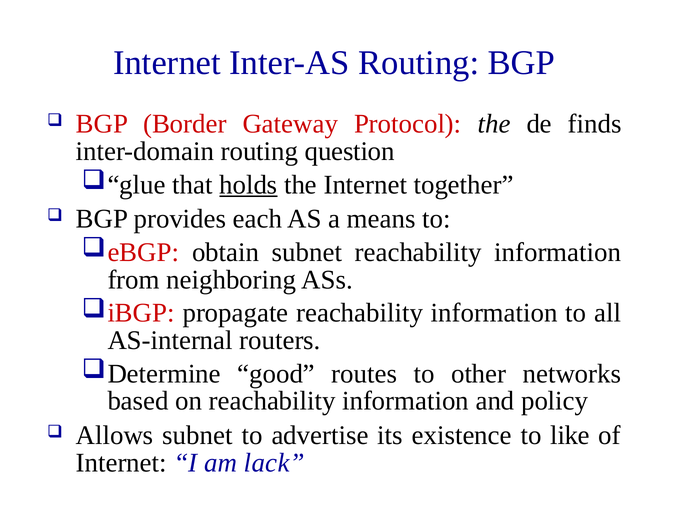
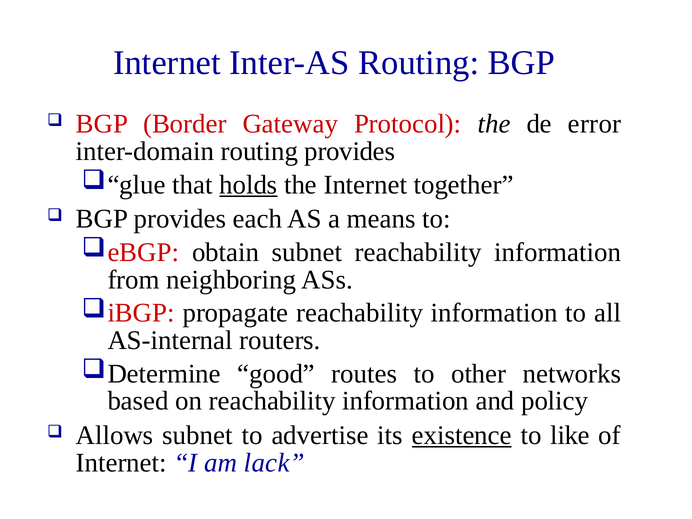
finds: finds -> error (595, 124)
routing question: question -> provides (350, 152)
existence underline: none -> present (462, 435)
